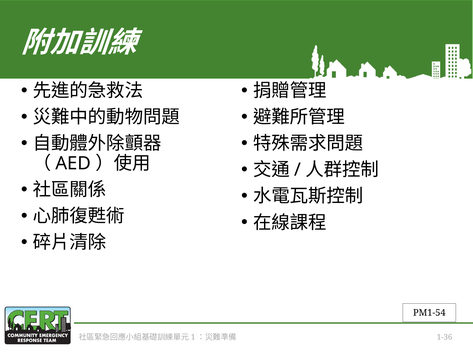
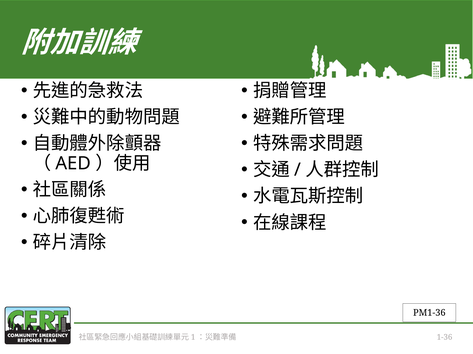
PM1-54: PM1-54 -> PM1-36 (429, 313)
